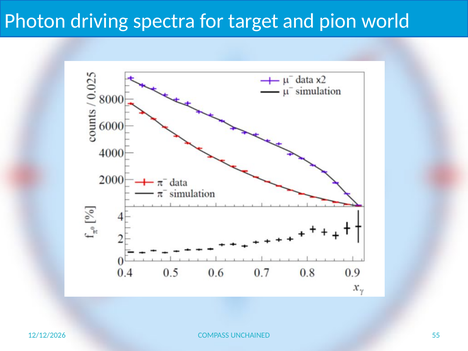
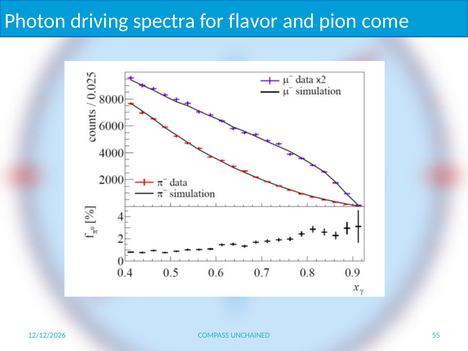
target: target -> flavor (253, 21)
world: world -> come (385, 21)
